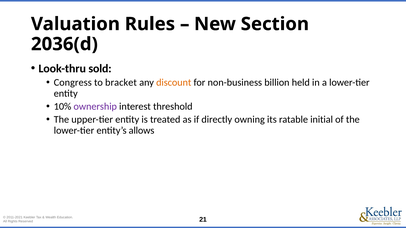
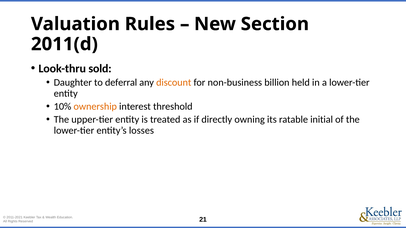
2036(d: 2036(d -> 2011(d (64, 44)
Congress: Congress -> Daughter (73, 83)
bracket: bracket -> deferral (121, 83)
ownership colour: purple -> orange (95, 107)
allows: allows -> losses (141, 131)
